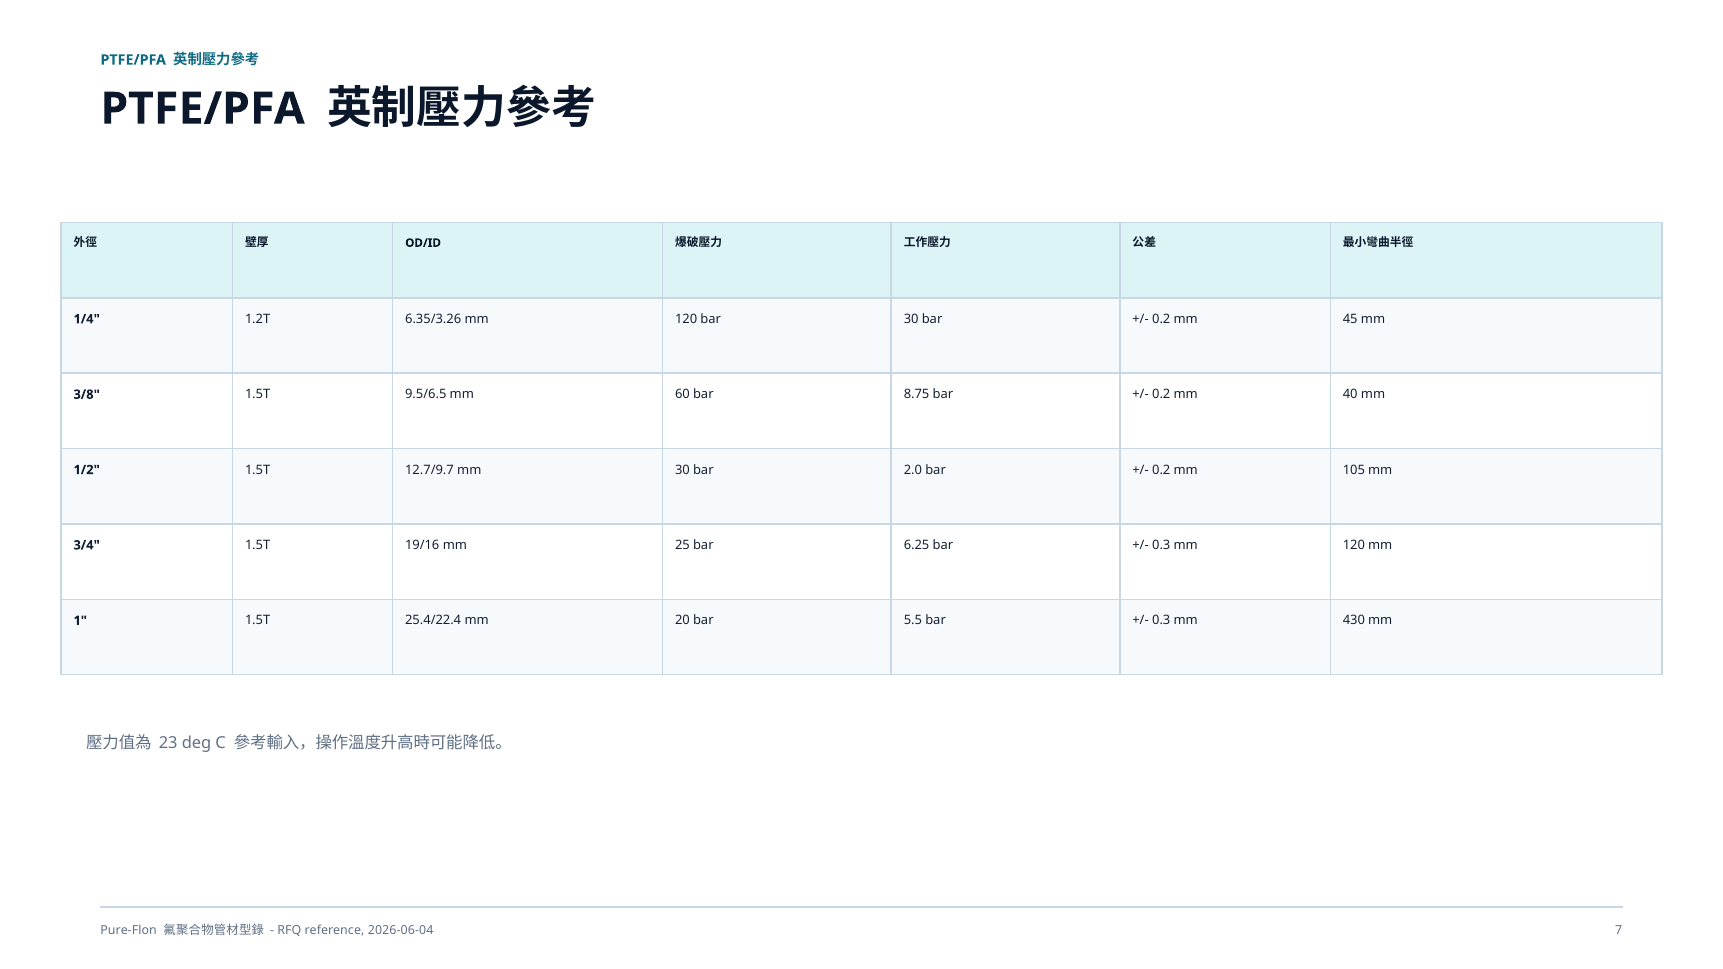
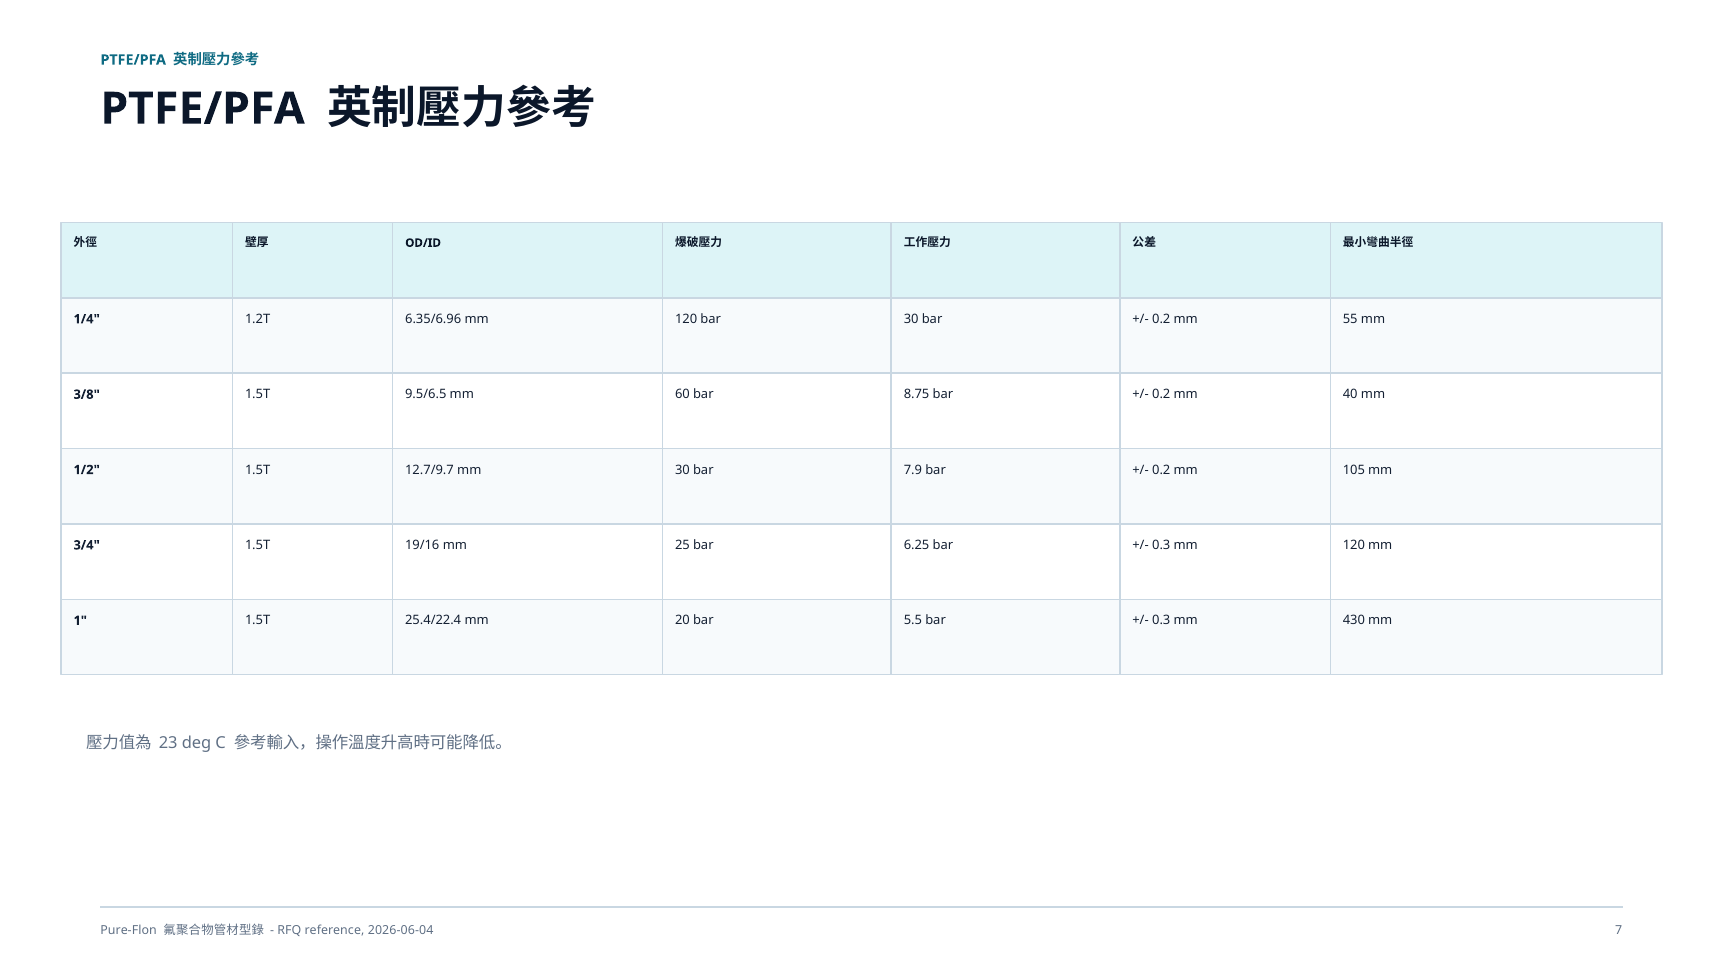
6.35/3.26: 6.35/3.26 -> 6.35/6.96 (433, 319)
45: 45 -> 55 (1350, 319)
2.0: 2.0 -> 7.9 (913, 470)
